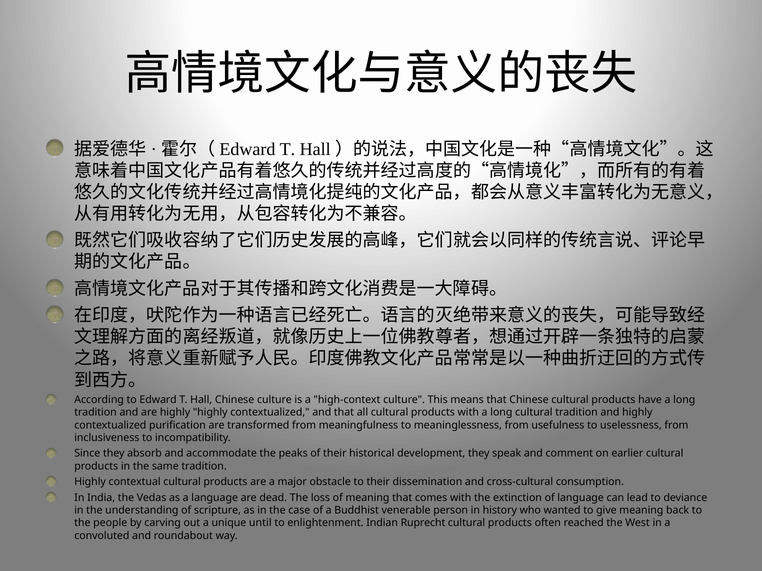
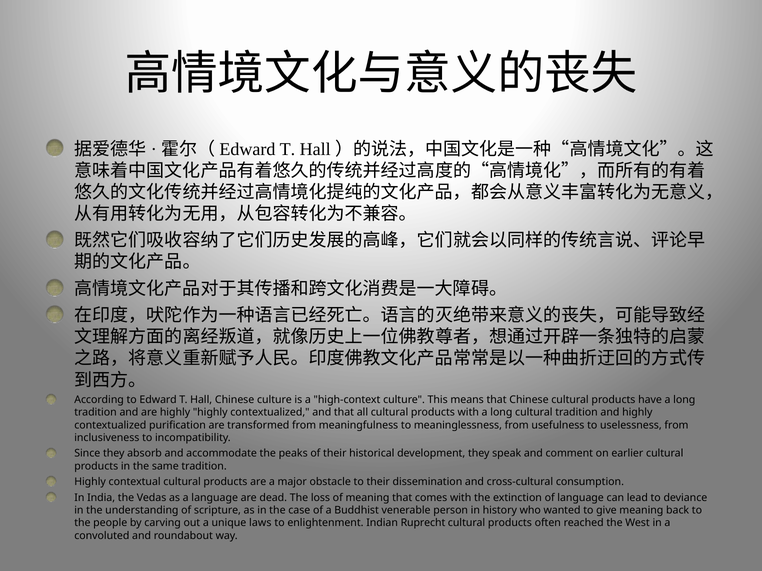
until: until -> laws (260, 523)
